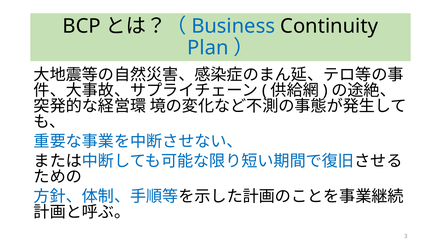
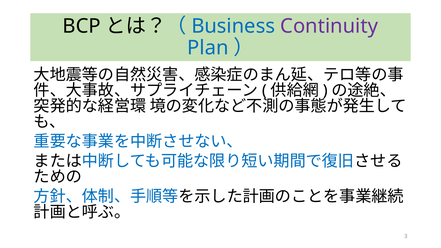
Continuity colour: black -> purple (329, 26)
